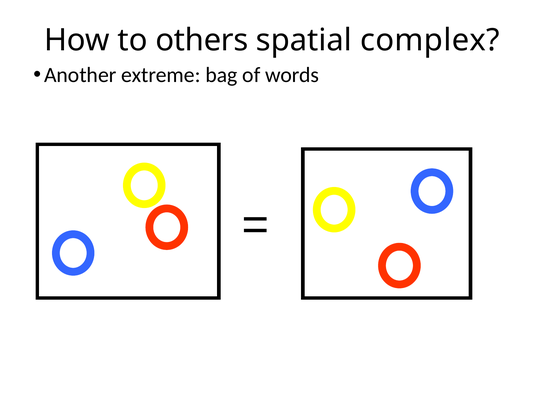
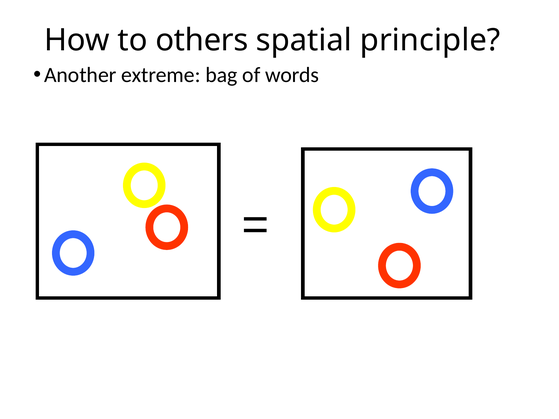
complex: complex -> principle (430, 40)
